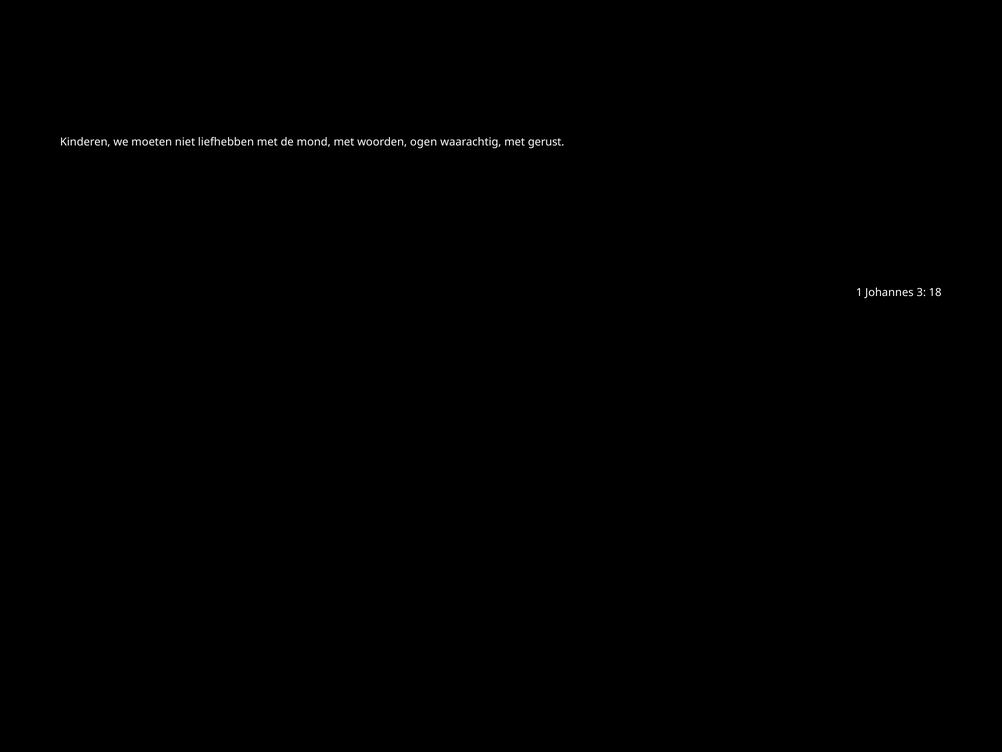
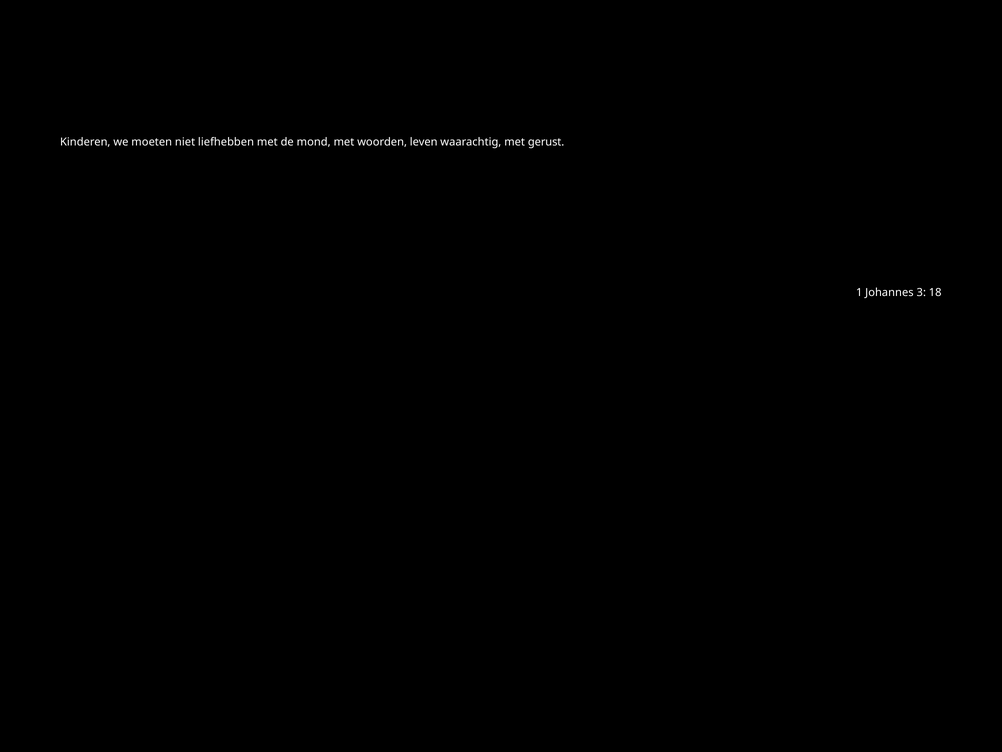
ogen: ogen -> leven (424, 142)
